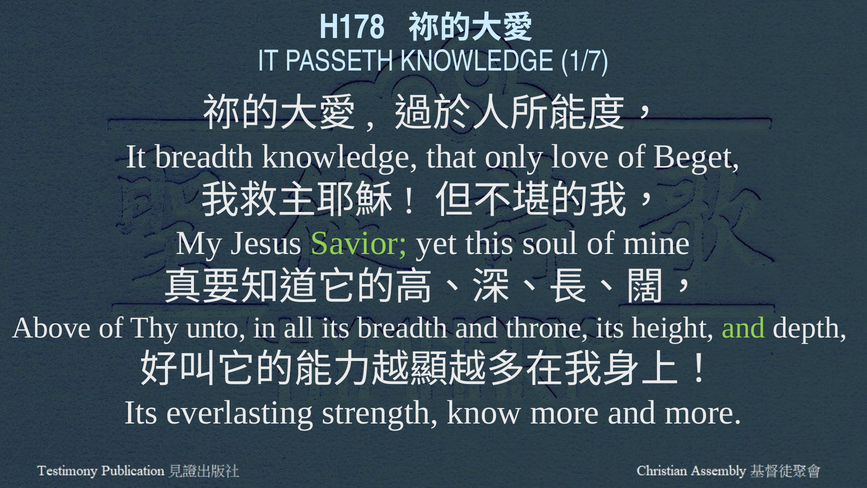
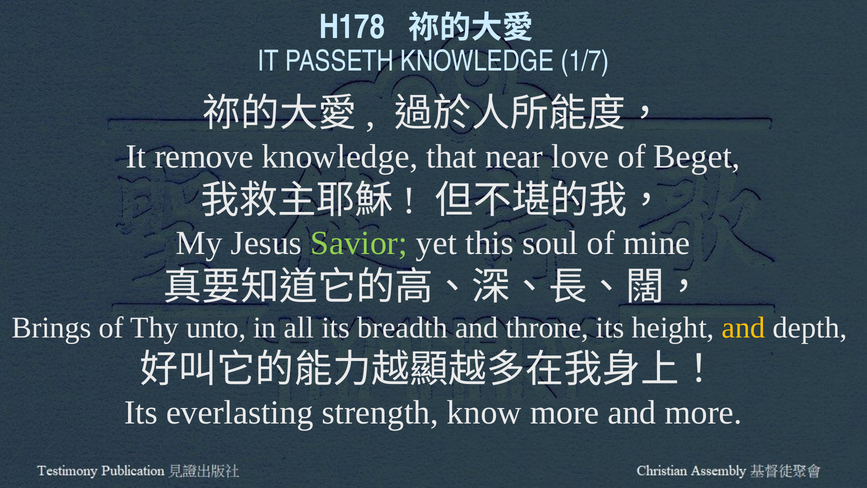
It breadth: breadth -> remove (204, 156)
only: only -> near (514, 156)
Above: Above -> Brings (51, 328)
and colour: light green -> yellow (744, 328)
